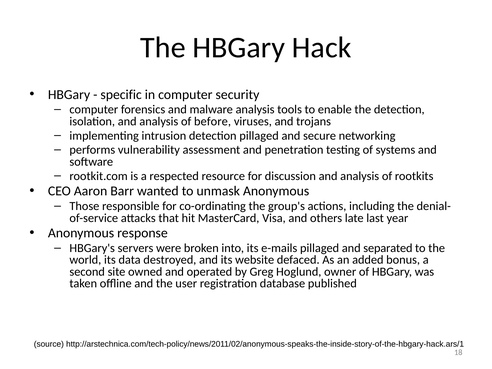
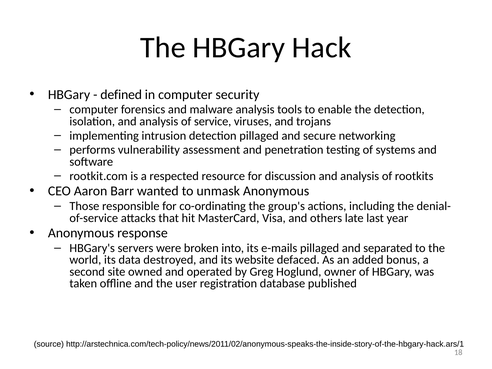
specific: specific -> defined (121, 95)
before: before -> service (213, 121)
